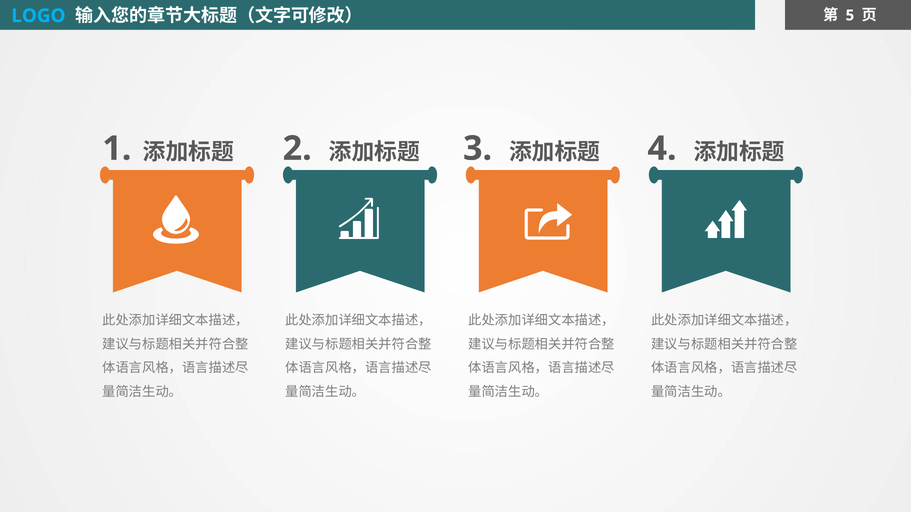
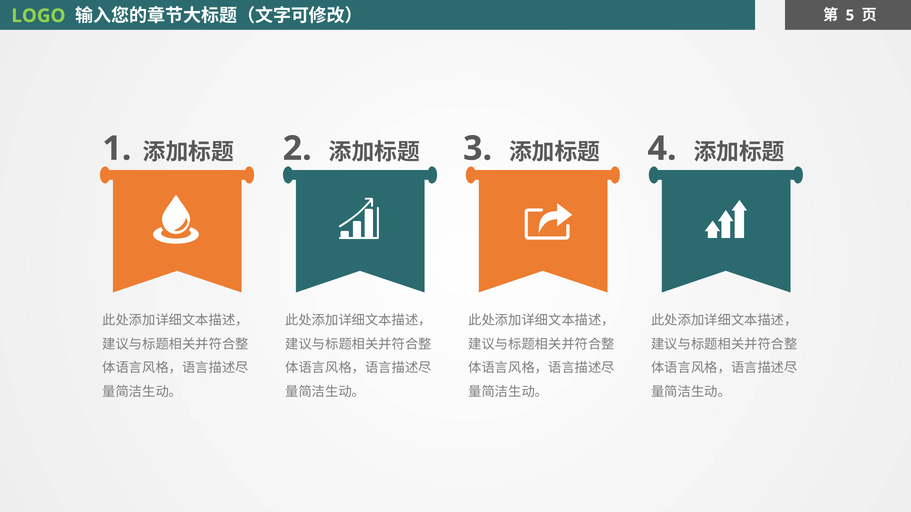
LOGO colour: light blue -> light green (38, 16)
